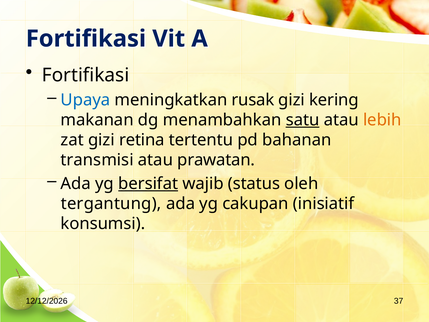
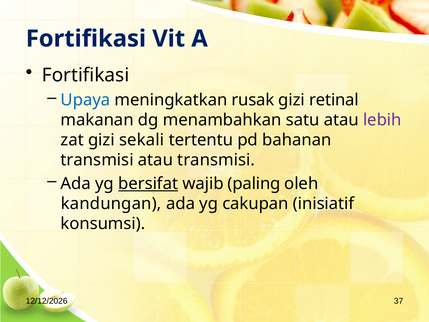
kering: kering -> retinal (334, 100)
satu underline: present -> none (303, 120)
lebih colour: orange -> purple (382, 120)
retina: retina -> sekali (142, 140)
atau prawatan: prawatan -> transmisi (216, 160)
status: status -> paling (254, 183)
tergantung: tergantung -> kandungan (111, 203)
